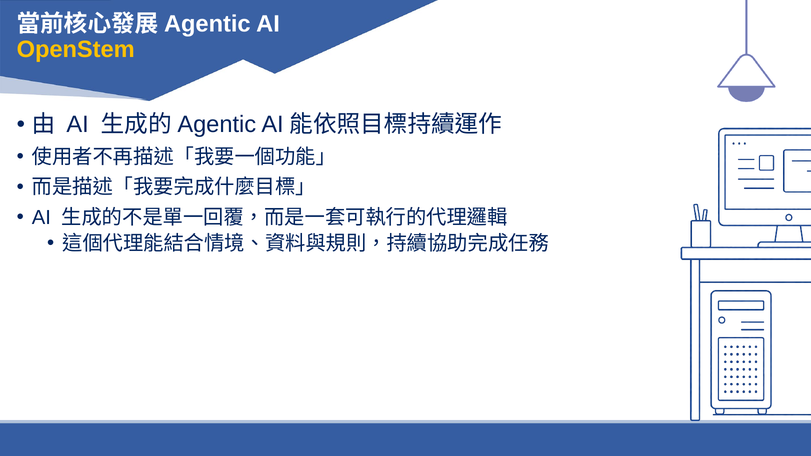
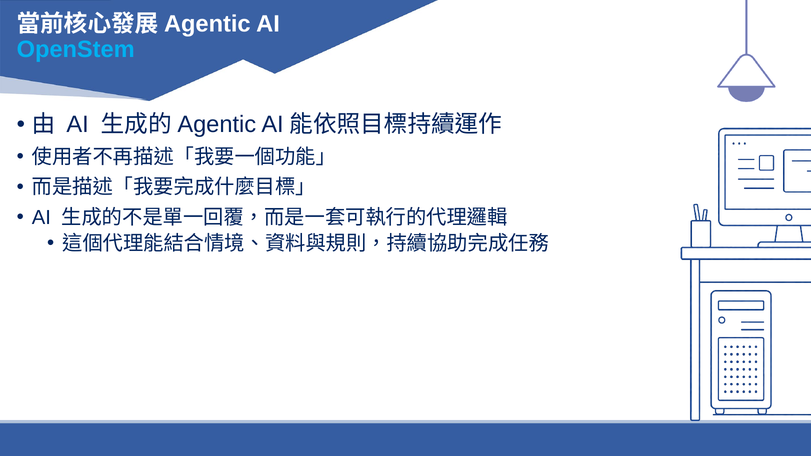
OpenStem colour: yellow -> light blue (76, 49)
